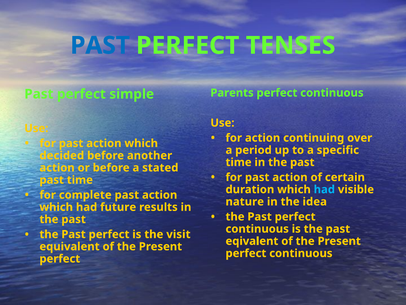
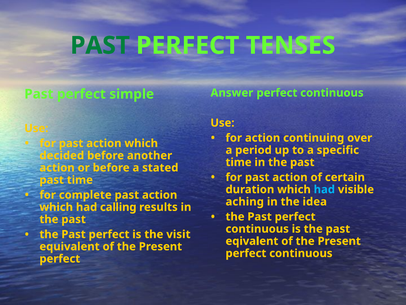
PAST colour: blue -> green (100, 45)
Parents: Parents -> Answer (232, 93)
nature: nature -> aching (245, 201)
future: future -> calling (118, 207)
